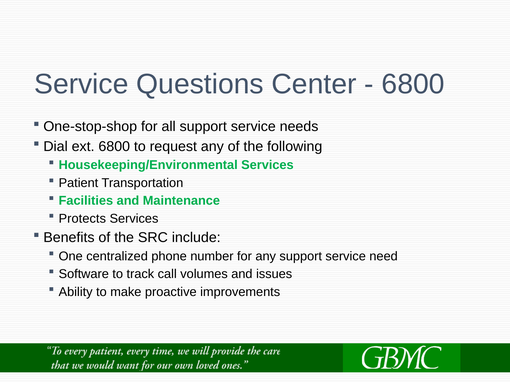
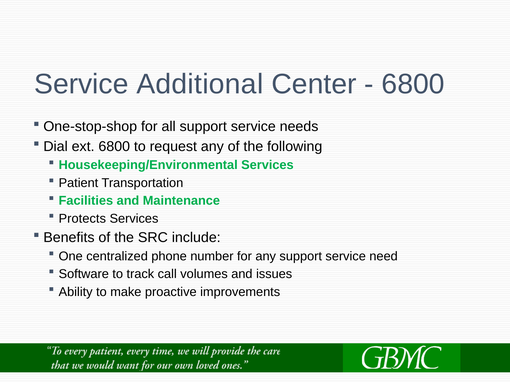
Questions: Questions -> Additional (200, 84)
